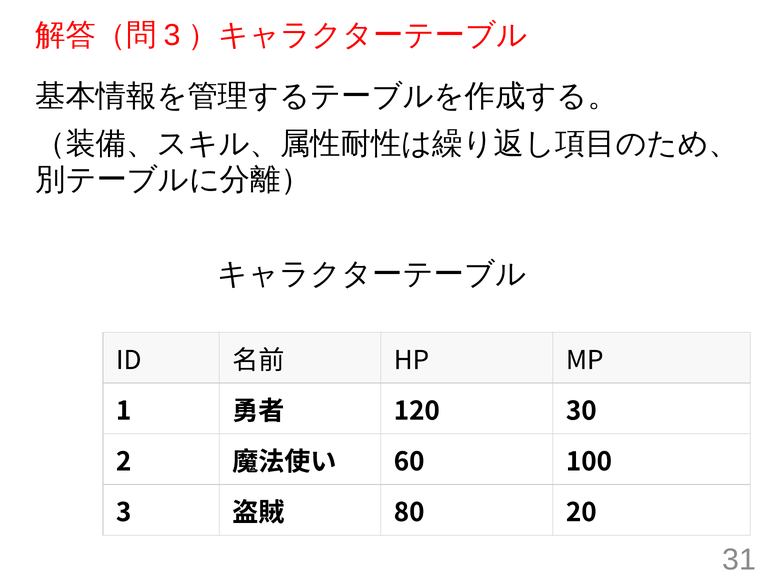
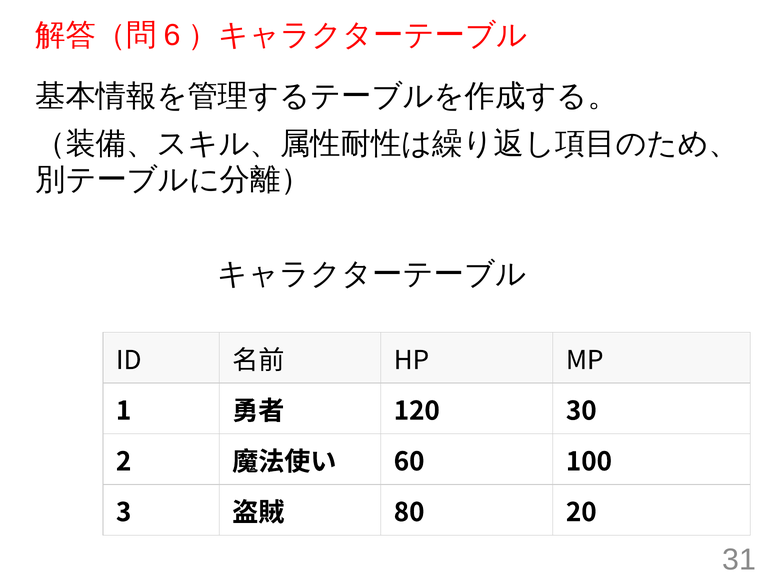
3: 3 -> 6 (172, 35)
